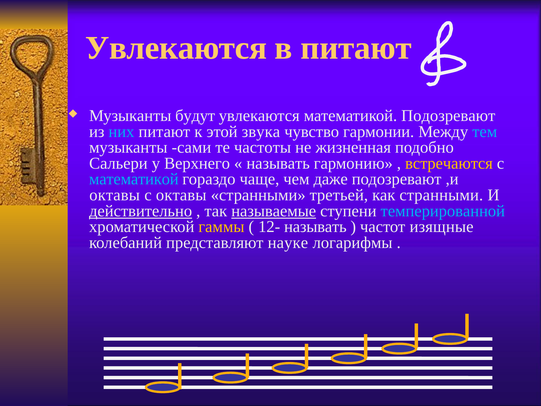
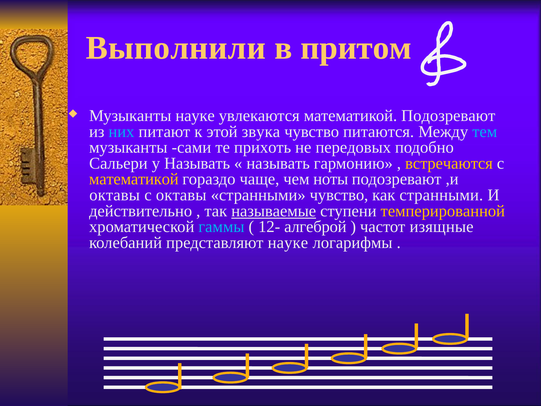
Увлекаются: Увлекаются -> Выполнили (176, 48)
в питают: питают -> притом (356, 48)
Музыканты будут: будут -> науке (195, 116)
гармонии: гармонии -> питаются (379, 131)
частоты: частоты -> прихоть (263, 147)
жизненная: жизненная -> передовых (353, 147)
у Верхнего: Верхнего -> Называть (197, 163)
математикой colour: light blue -> yellow (134, 179)
даже: даже -> ноты (331, 179)
странными третьей: третьей -> чувство (339, 195)
действительно underline: present -> none (141, 211)
темперированной colour: light blue -> yellow (443, 211)
гаммы colour: yellow -> light blue (221, 227)
12- называть: называть -> алгеброй (315, 227)
